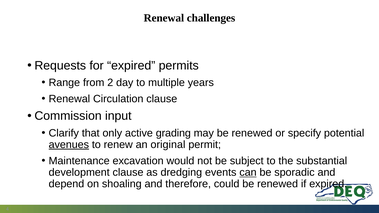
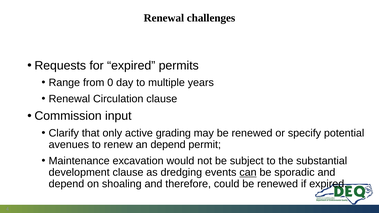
2: 2 -> 0 (110, 83)
avenues underline: present -> none (69, 145)
an original: original -> depend (168, 145)
